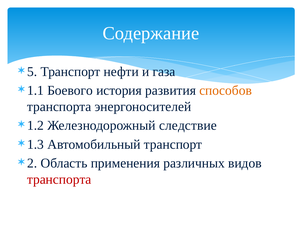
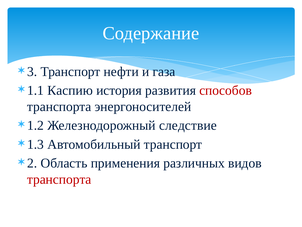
5: 5 -> 3 (32, 71)
Боевого: Боевого -> Каспию (70, 90)
способов colour: orange -> red (226, 90)
